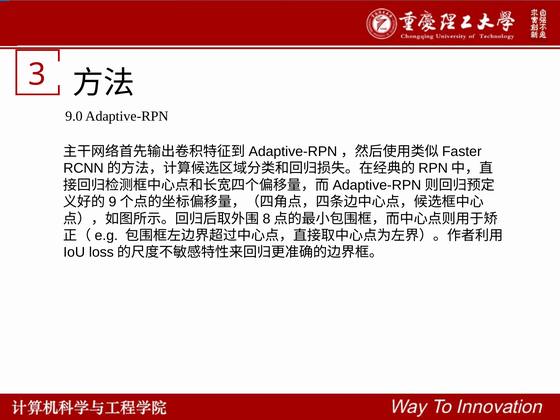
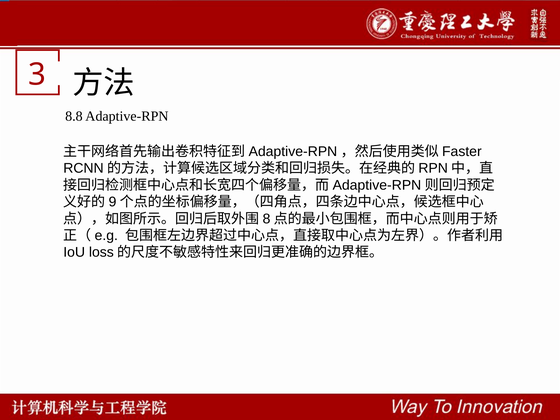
9.0: 9.0 -> 8.8 (74, 116)
